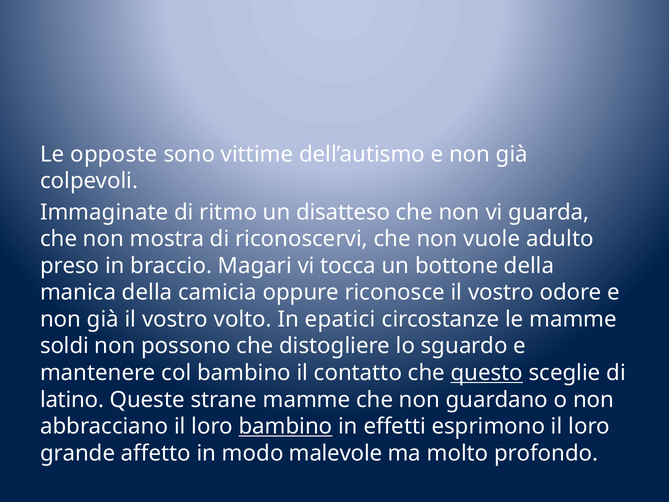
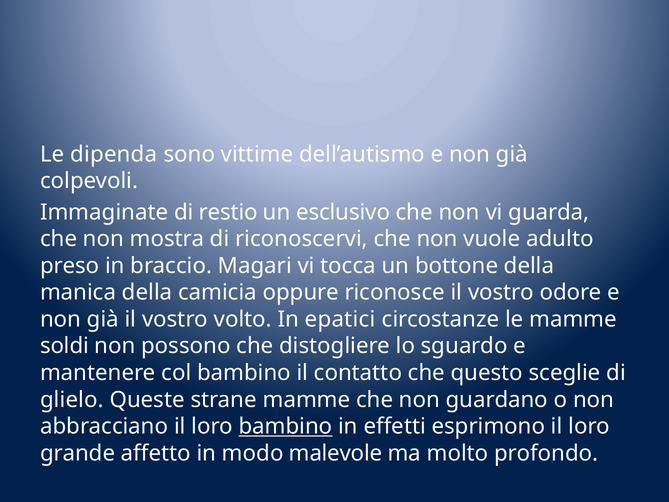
opposte: opposte -> dipenda (114, 154)
ritmo: ritmo -> restio (228, 212)
disatteso: disatteso -> esclusivo (343, 212)
questo underline: present -> none (487, 373)
latino: latino -> glielo (72, 399)
